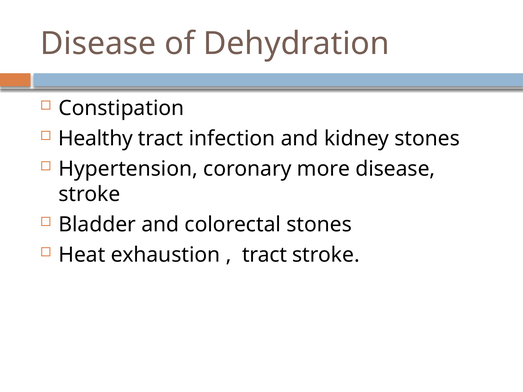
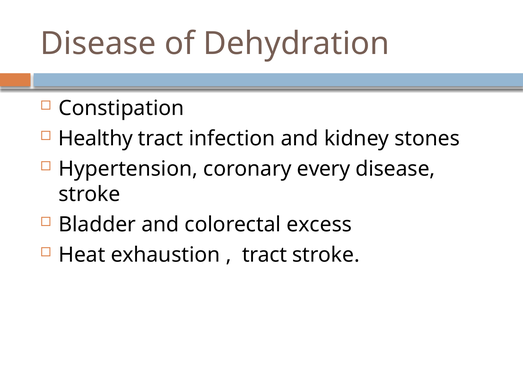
more: more -> every (324, 169)
colorectal stones: stones -> excess (319, 225)
